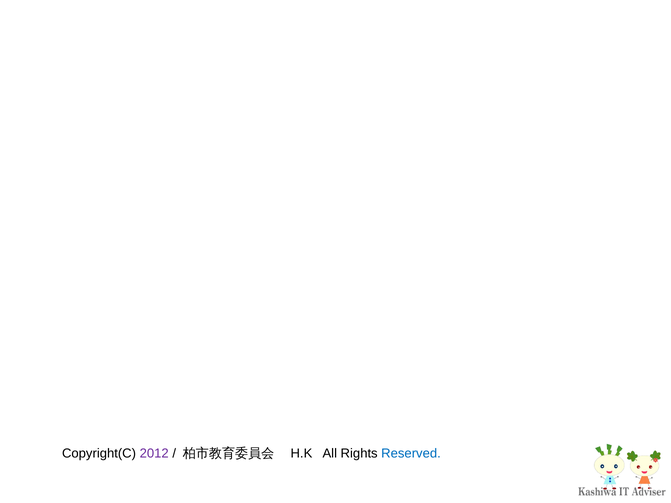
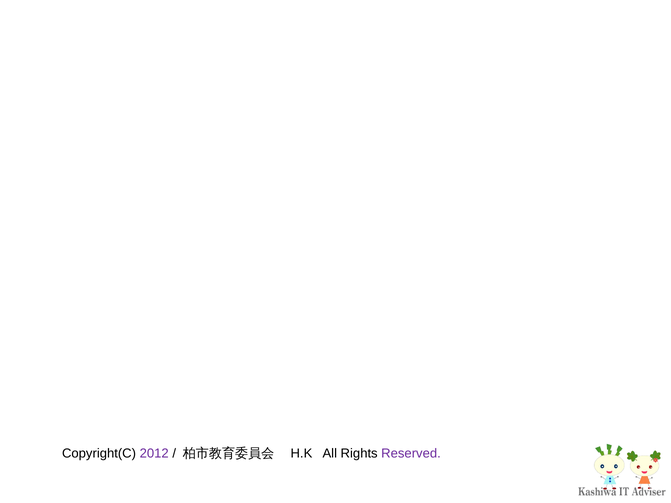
Reserved colour: blue -> purple (411, 454)
